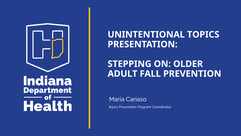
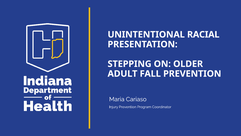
TOPICS: TOPICS -> RACIAL (203, 34)
